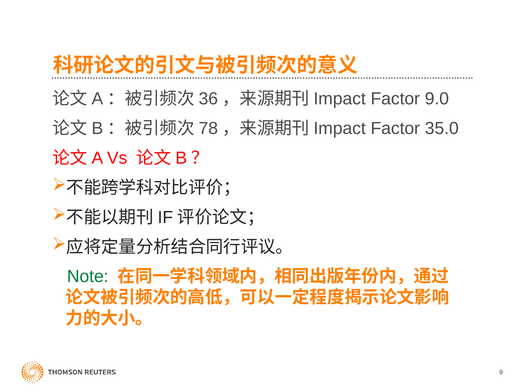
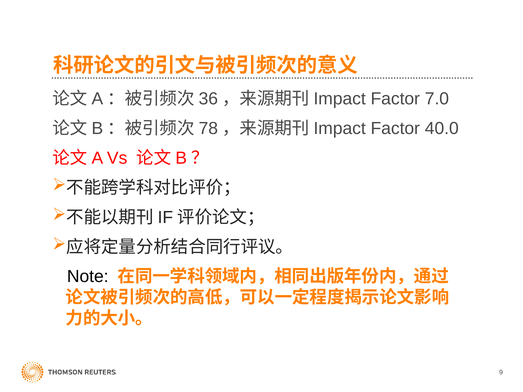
9.0: 9.0 -> 7.0 (437, 99)
35.0: 35.0 -> 40.0 (442, 129)
Note colour: green -> black (88, 277)
